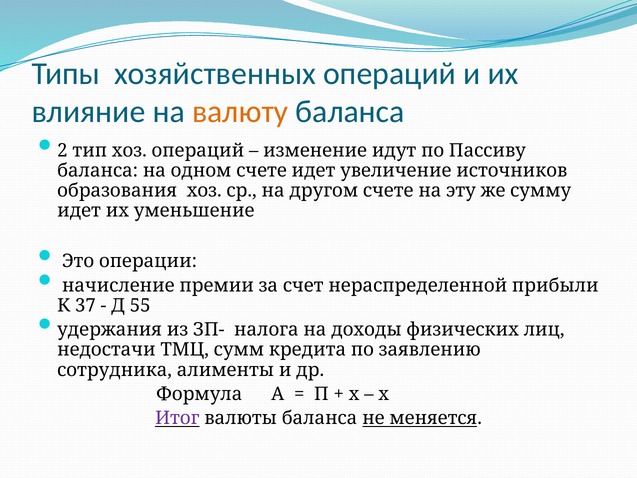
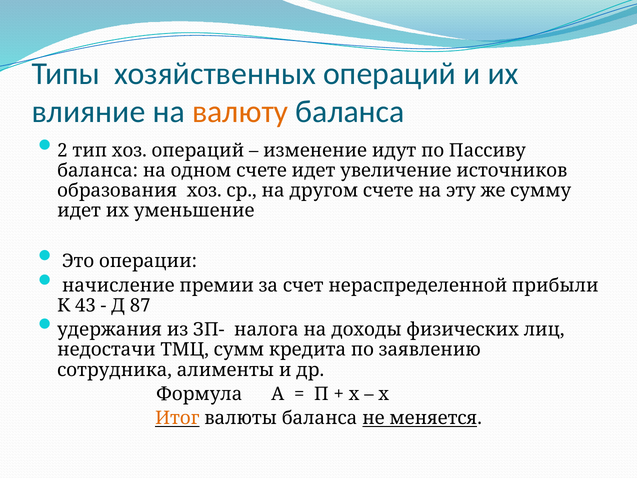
37: 37 -> 43 (85, 305)
55: 55 -> 87 (140, 305)
Итог colour: purple -> orange (177, 418)
